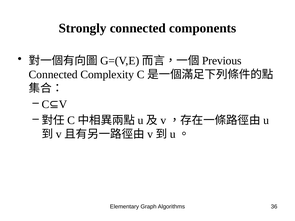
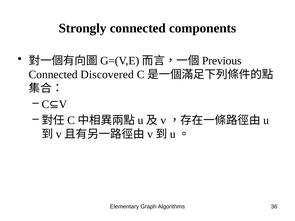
Complexity: Complexity -> Discovered (107, 75)
